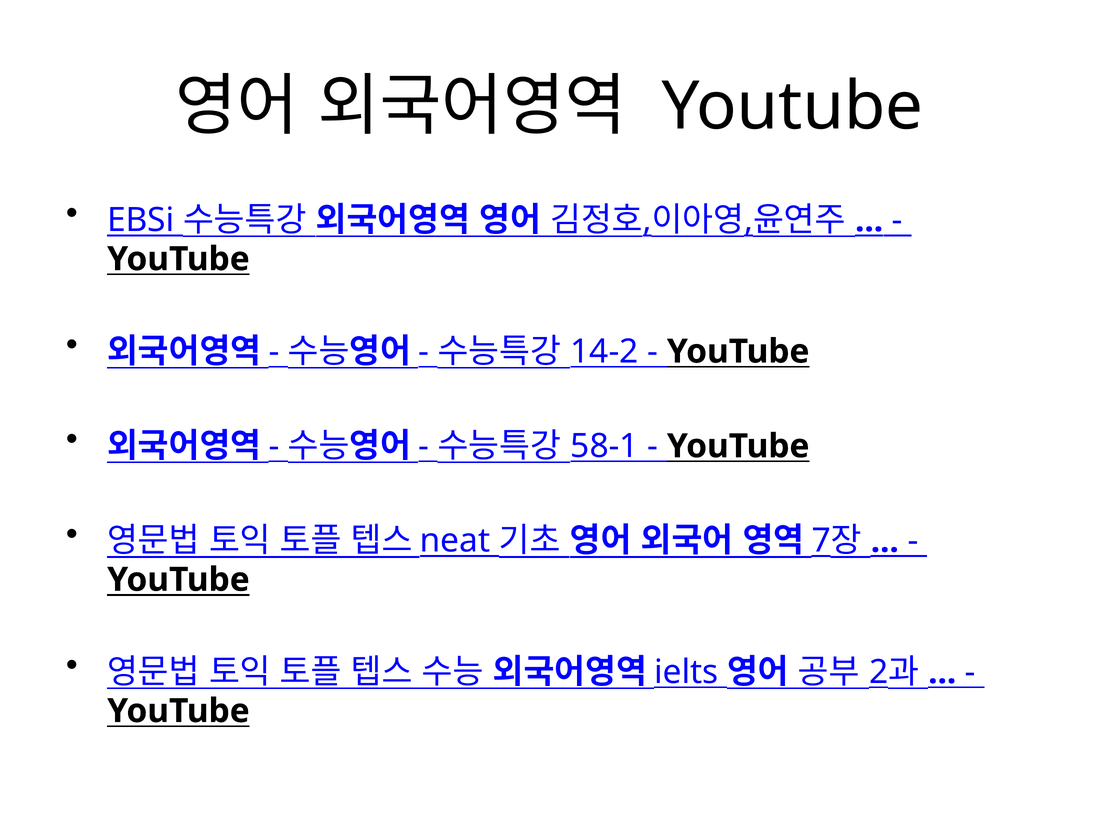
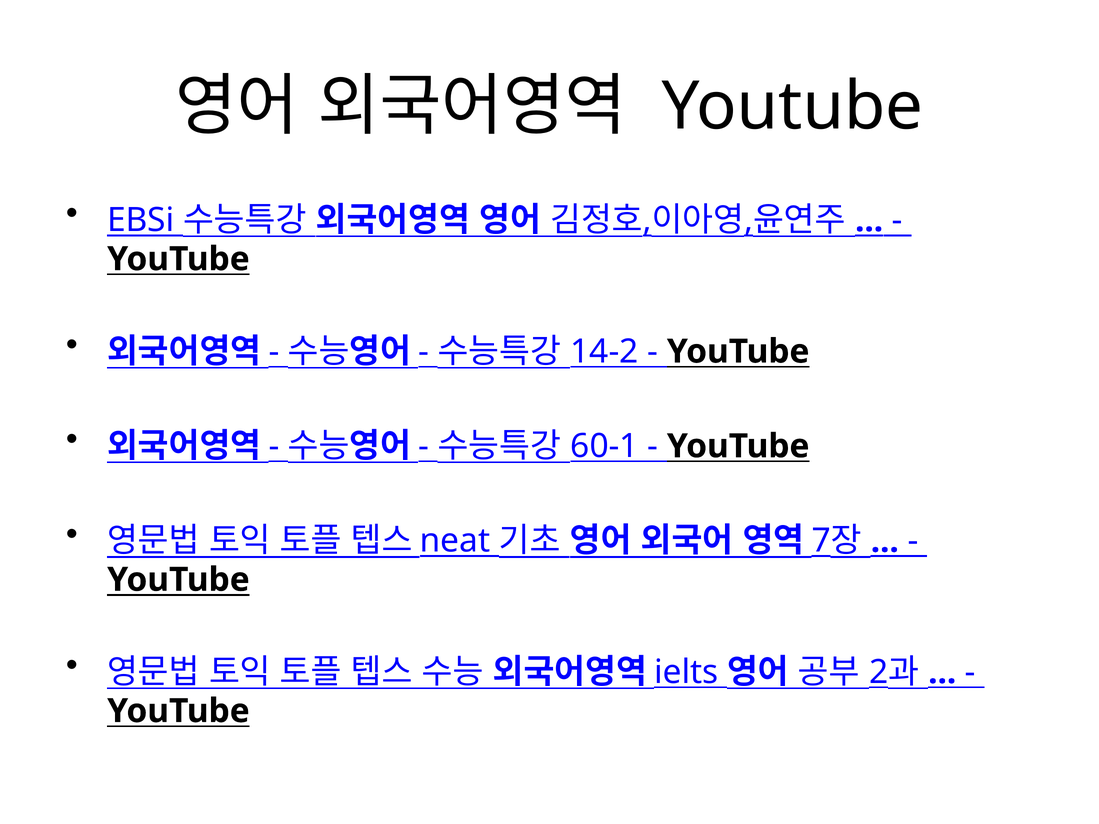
58-1: 58-1 -> 60-1 (605, 446)
